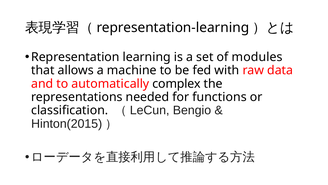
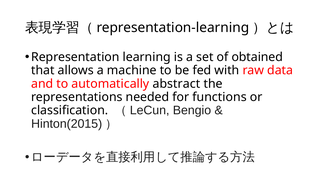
modules: modules -> obtained (257, 57)
complex: complex -> abstract (176, 83)
